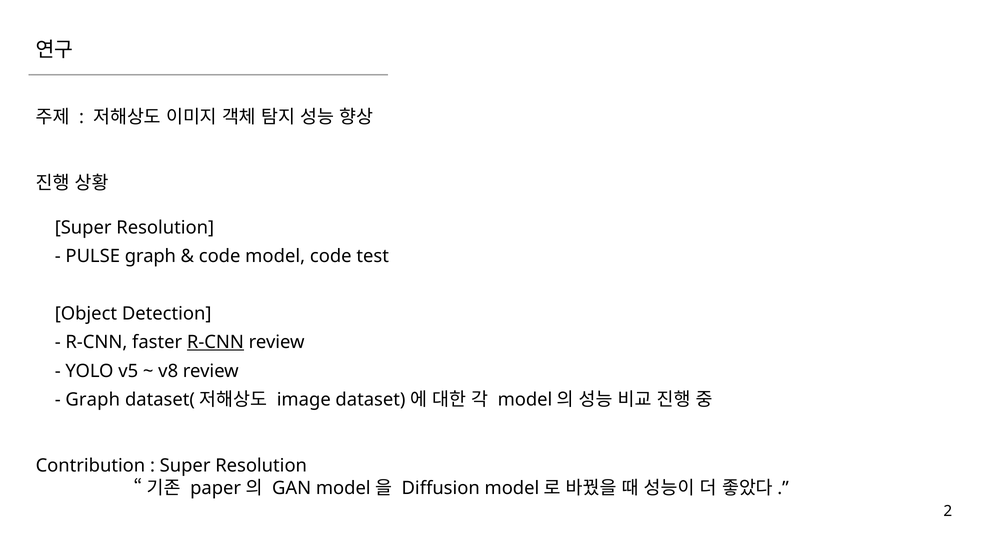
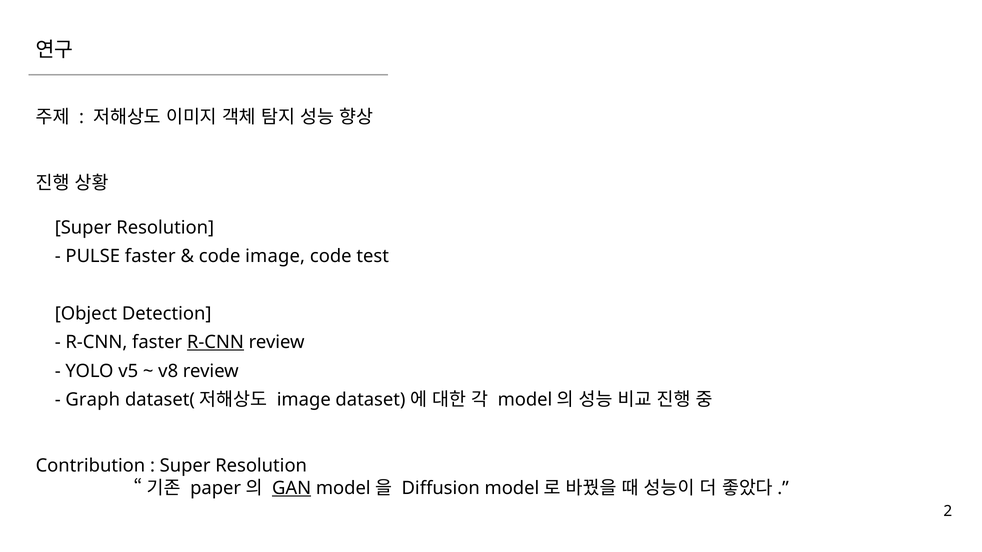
PULSE graph: graph -> faster (150, 256)
code model: model -> image (275, 256)
GAN underline: none -> present (292, 488)
